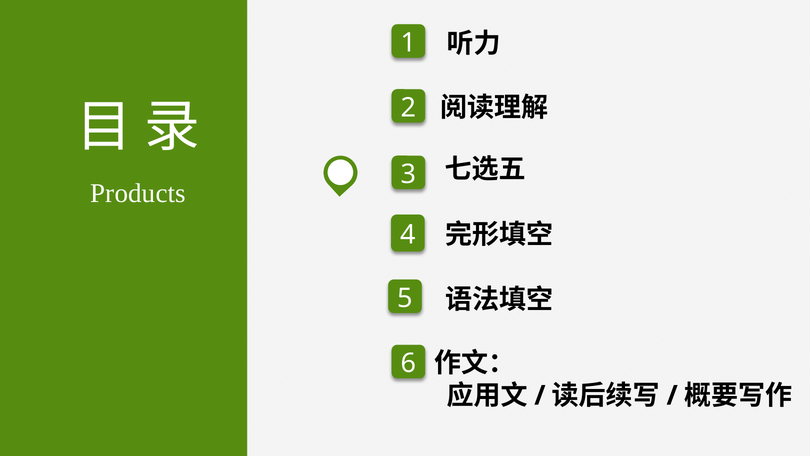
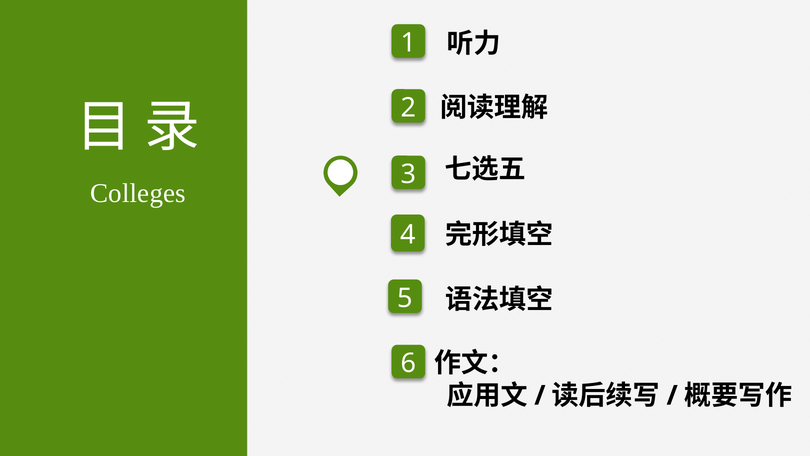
Products: Products -> Colleges (138, 193)
